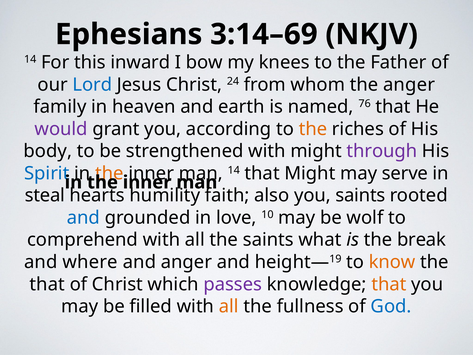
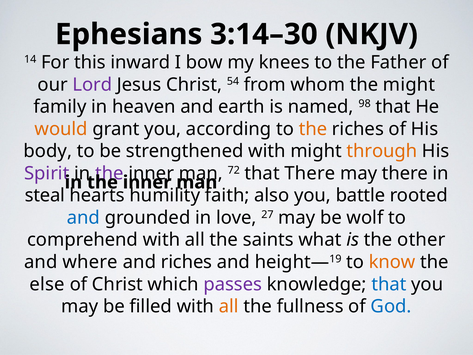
3:14–69: 3:14–69 -> 3:14–30 (264, 34)
Lord colour: blue -> purple (92, 85)
24: 24 -> 54 (233, 81)
the anger: anger -> might (409, 85)
76: 76 -> 98 (365, 104)
would colour: purple -> orange (61, 129)
through colour: purple -> orange (382, 151)
Spirit colour: blue -> purple (47, 173)
the colour: orange -> purple (109, 173)
14: 14 -> 72 (234, 170)
that Might: Might -> There (310, 173)
may serve: serve -> there (405, 173)
you saints: saints -> battle (360, 195)
10: 10 -> 27 (267, 214)
break: break -> other (421, 240)
and anger: anger -> riches (187, 262)
that: that -> else (47, 284)
that colour: orange -> blue (389, 284)
